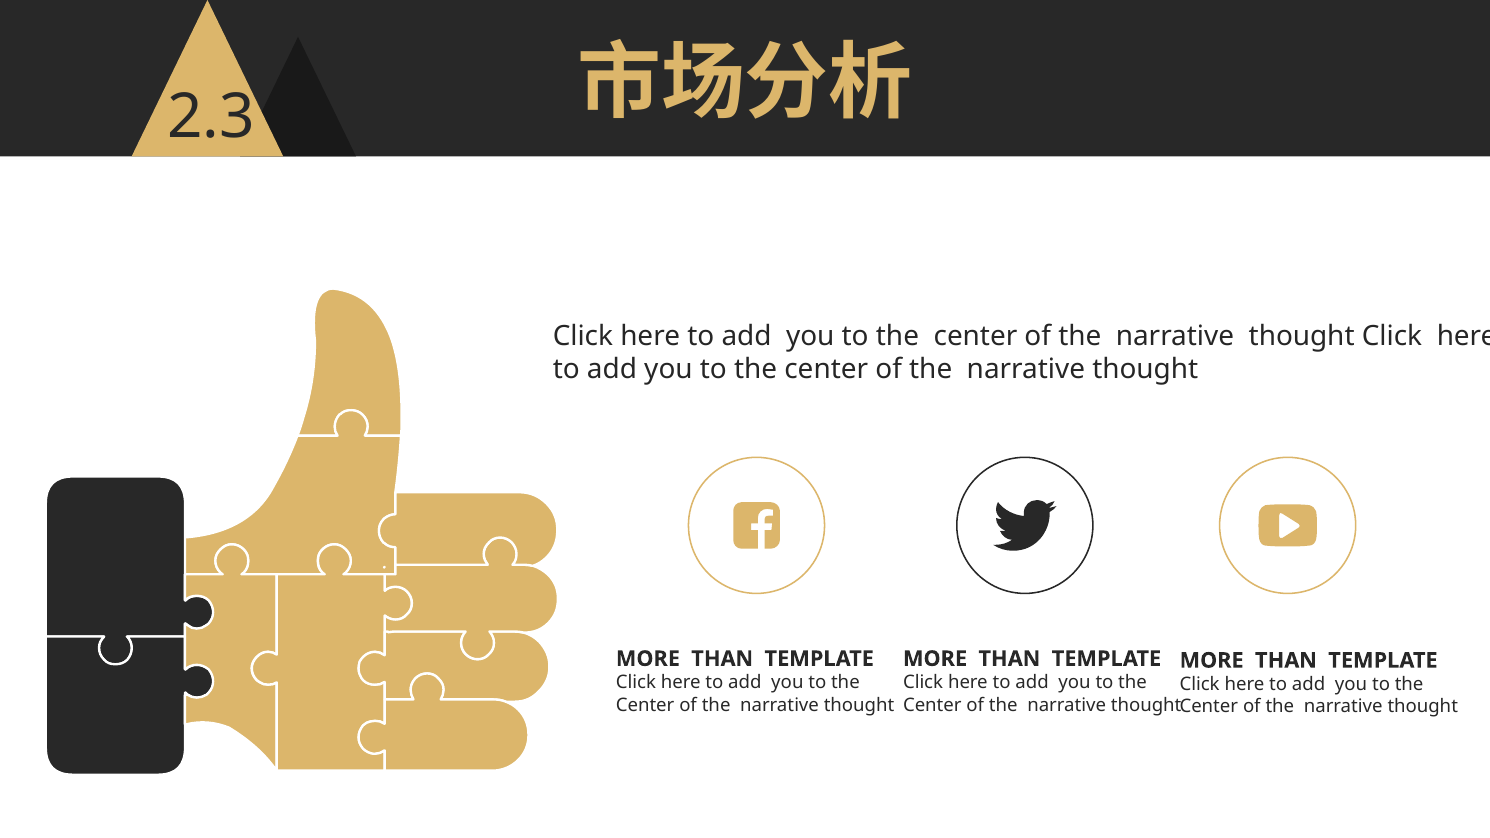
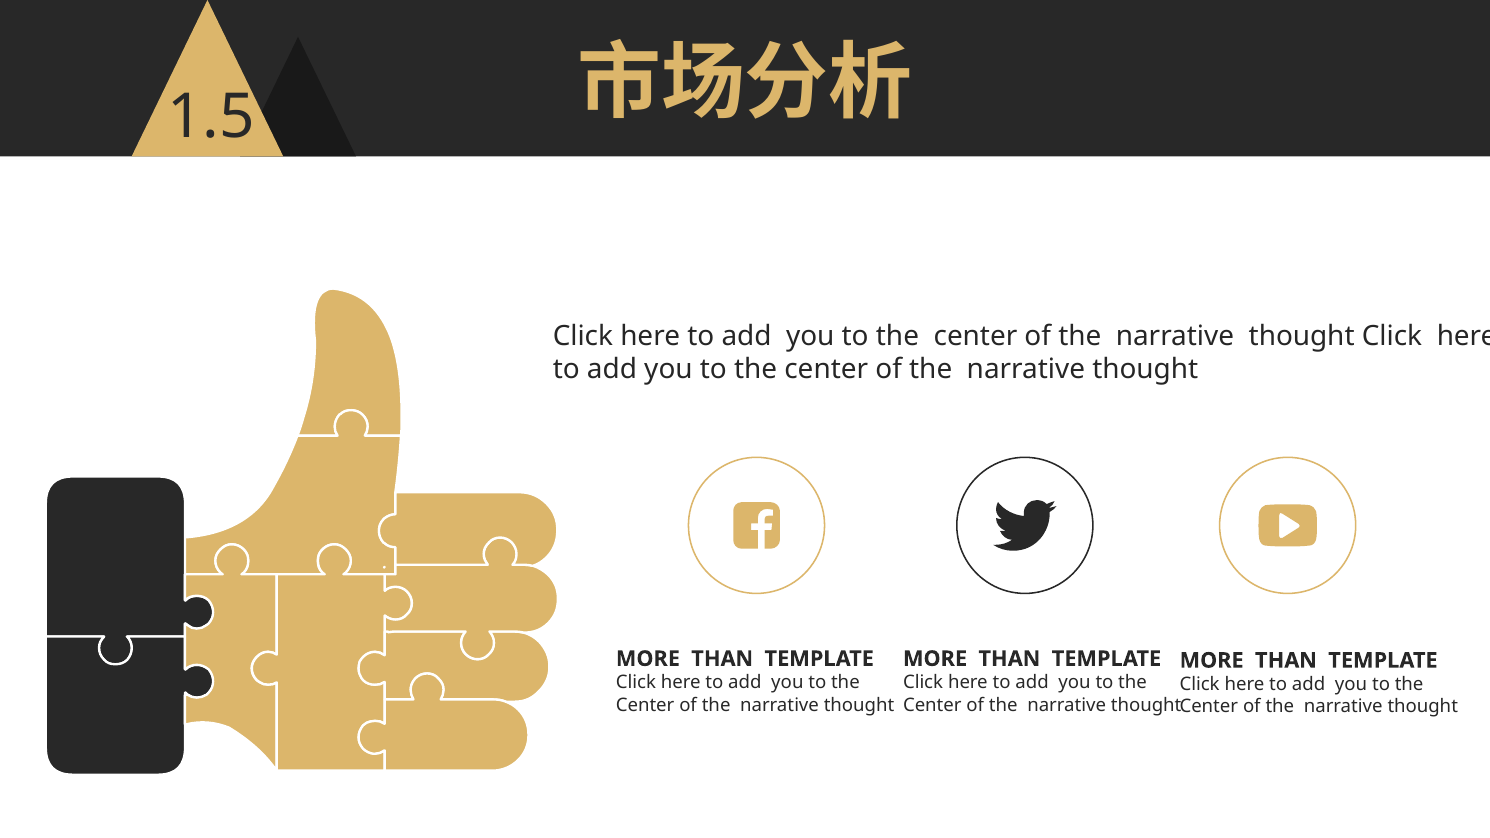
2.3: 2.3 -> 1.5 (211, 117)
